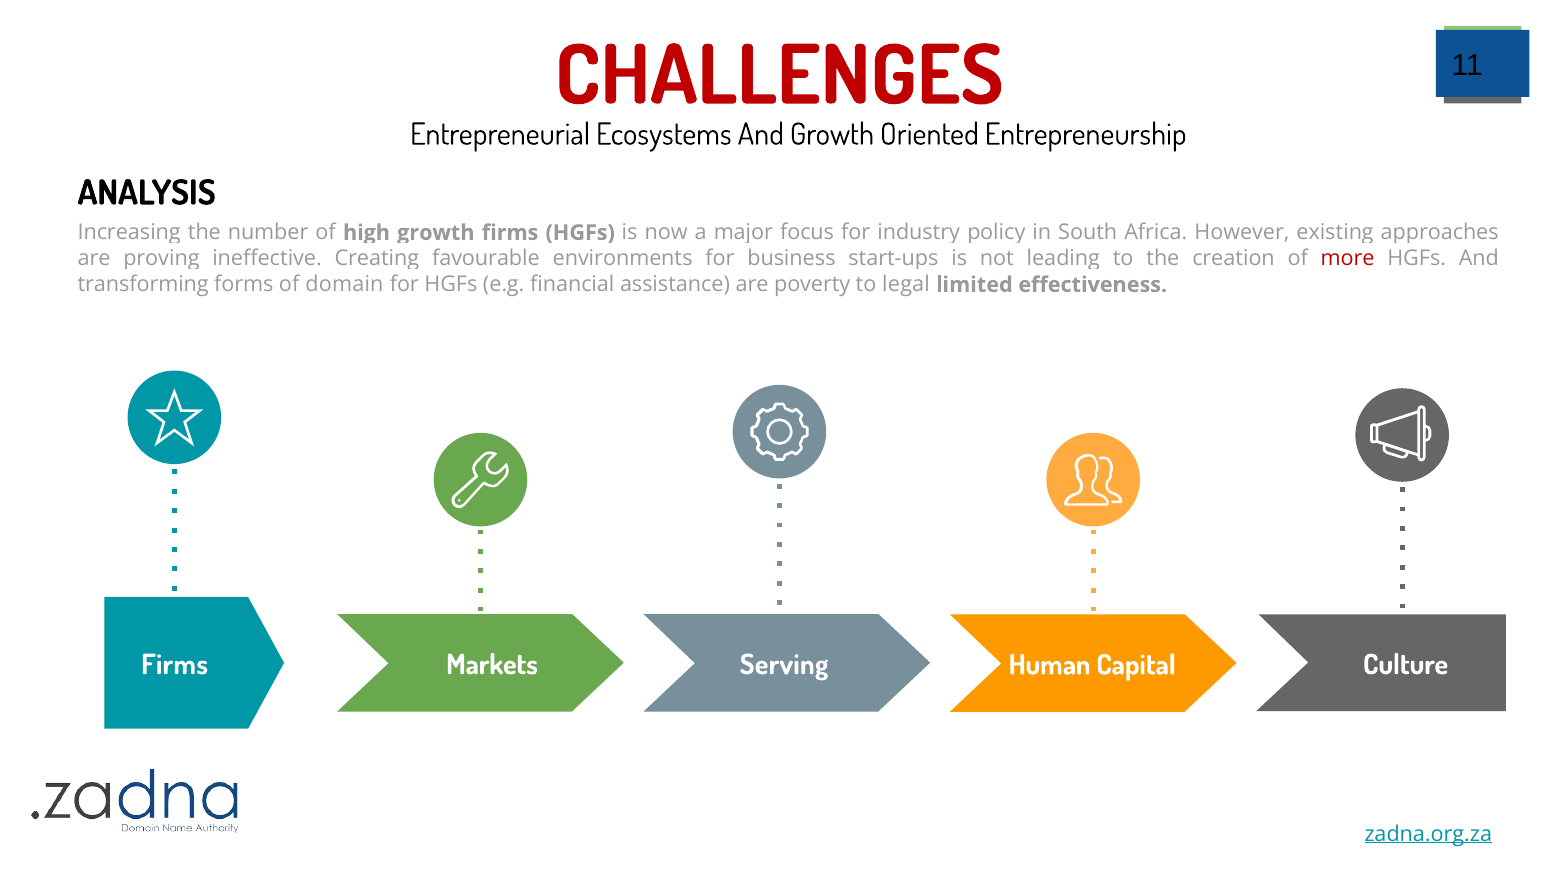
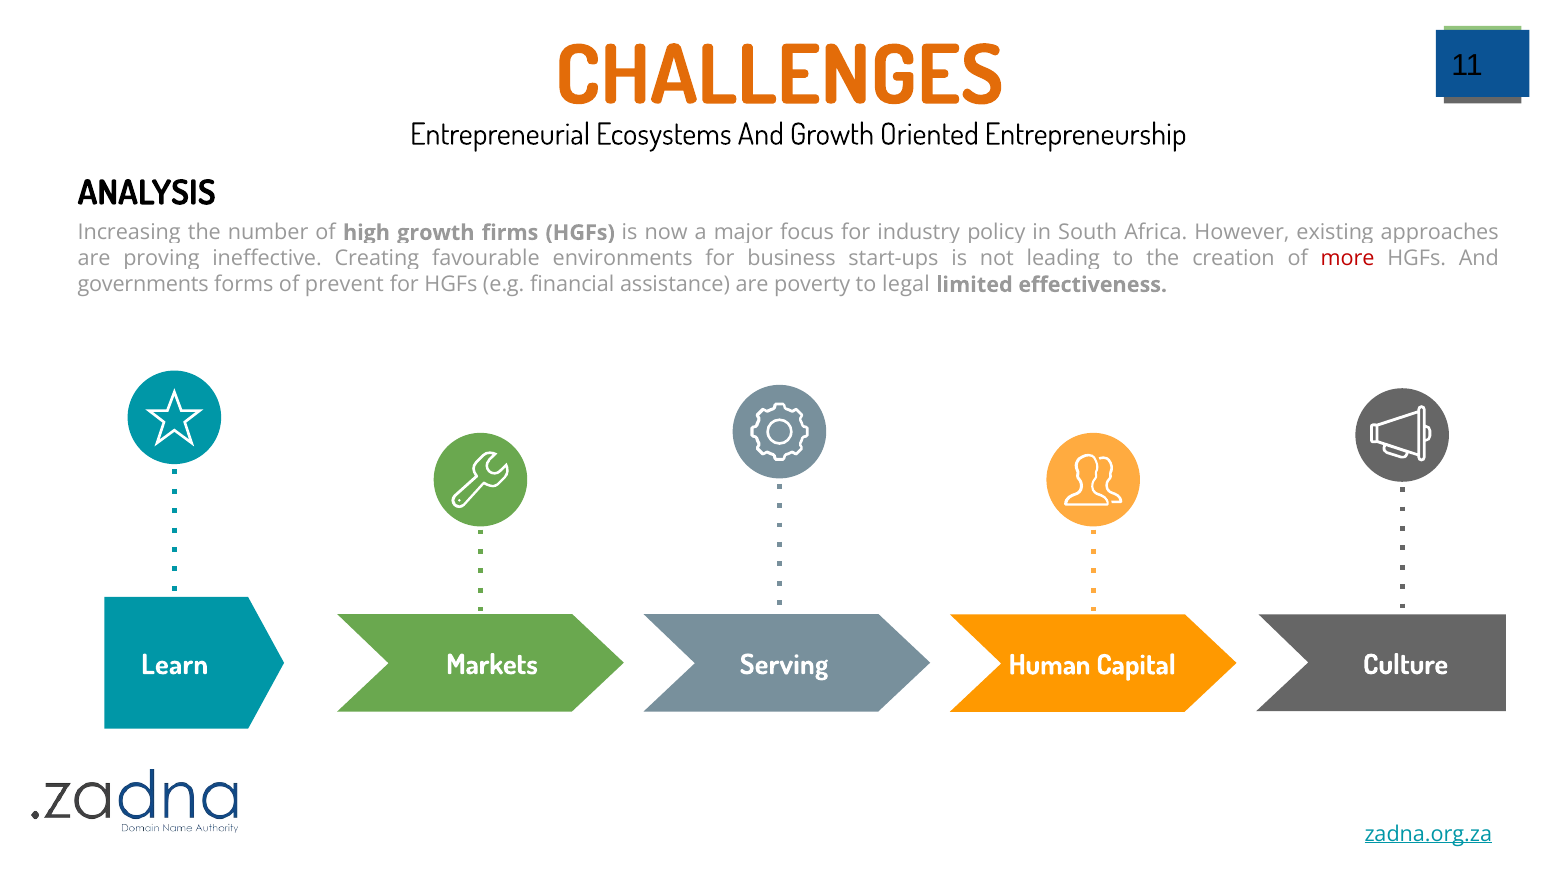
CHALLENGES colour: red -> orange (779, 77)
transforming: transforming -> governments (143, 285)
domain: domain -> prevent (344, 285)
Firms: Firms -> Learn (175, 665)
